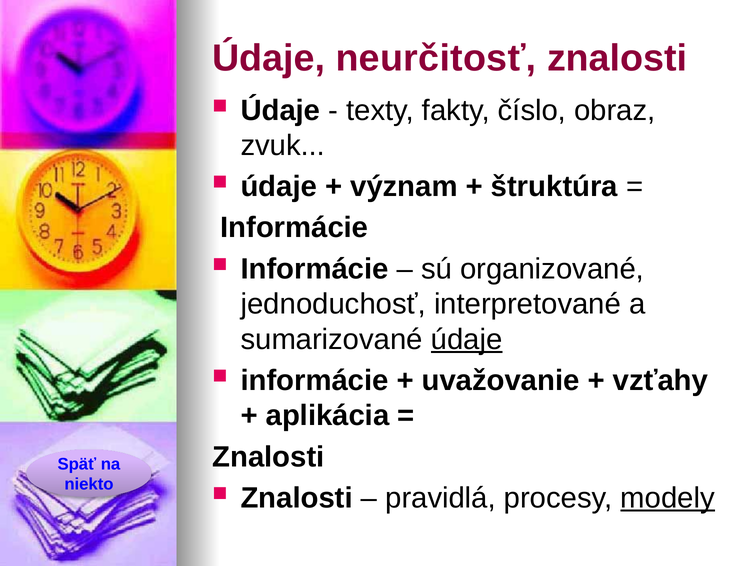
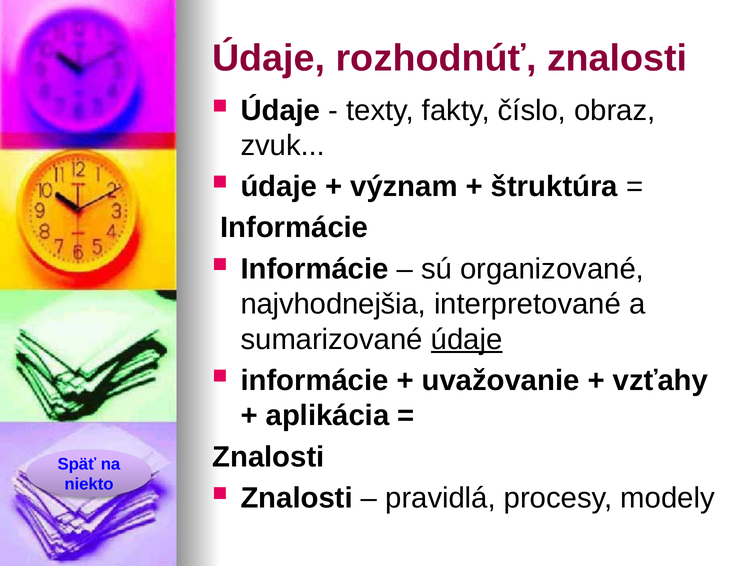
neurčitosť: neurčitosť -> rozhodnúť (436, 58)
jednoduchosť: jednoduchosť -> najvhodnejšia (333, 304)
modely underline: present -> none (668, 498)
